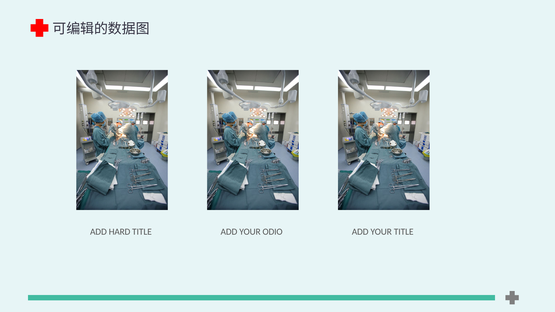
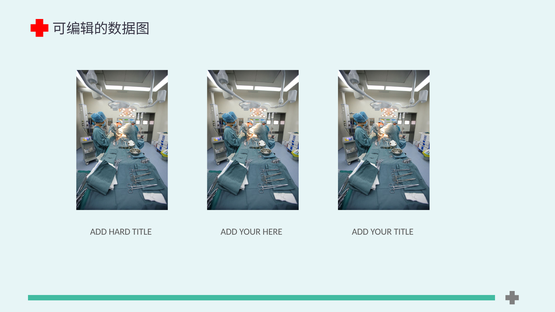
ODIO: ODIO -> HERE (273, 232)
